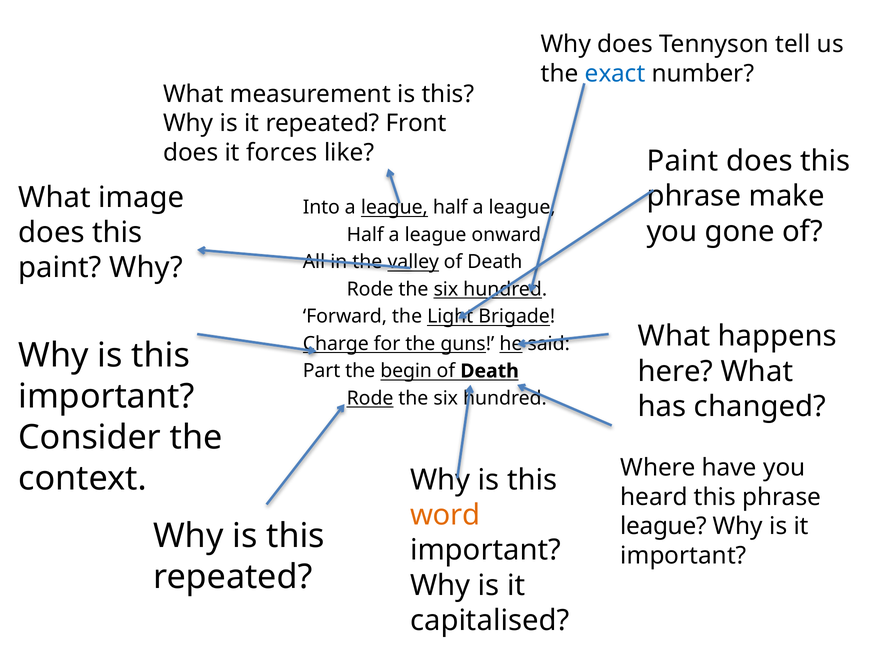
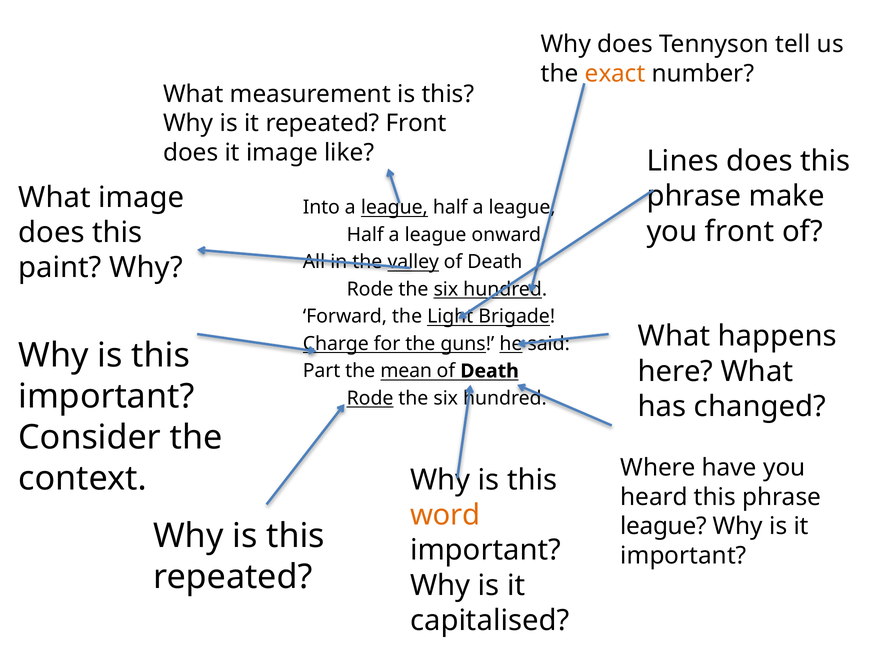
exact colour: blue -> orange (615, 74)
it forces: forces -> image (282, 153)
Paint: Paint -> Lines (683, 161)
gone: gone -> front (740, 232)
begin: begin -> mean (406, 371)
